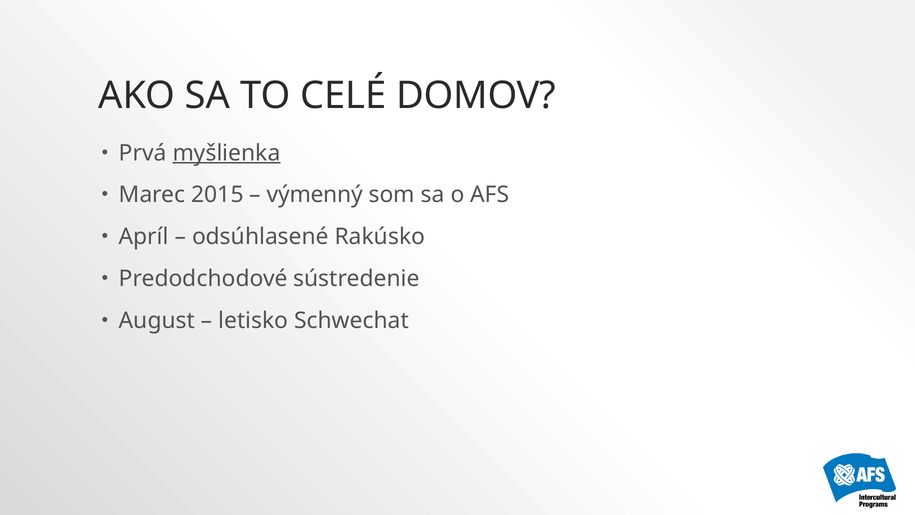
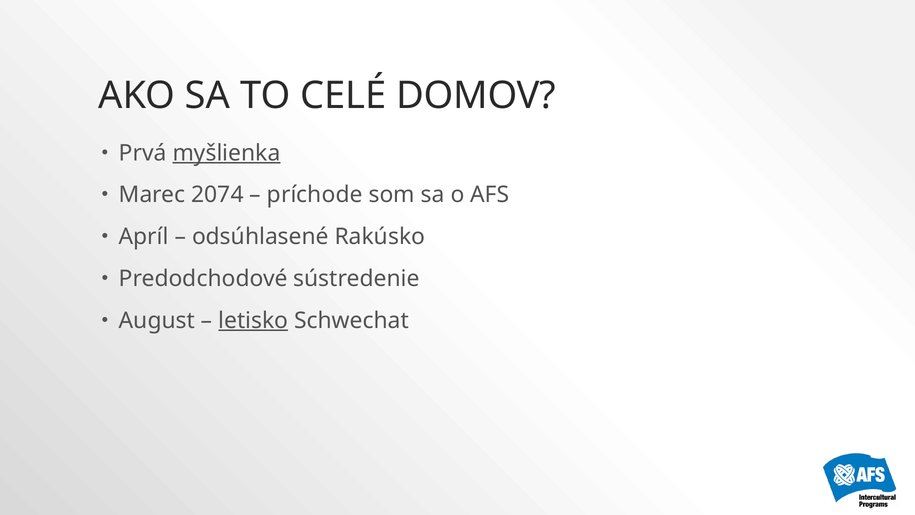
2015: 2015 -> 2074 (217, 195)
výmenný: výmenný -> príchode (315, 195)
letisko underline: none -> present (253, 320)
